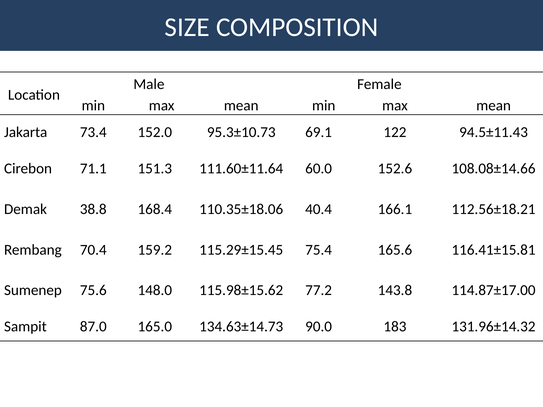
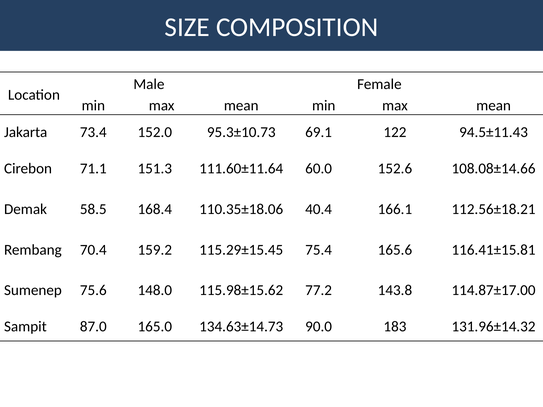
38.8: 38.8 -> 58.5 (93, 209)
